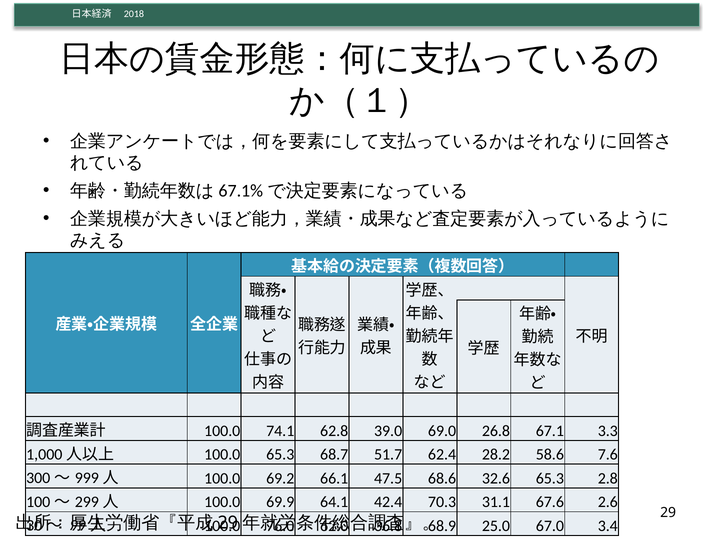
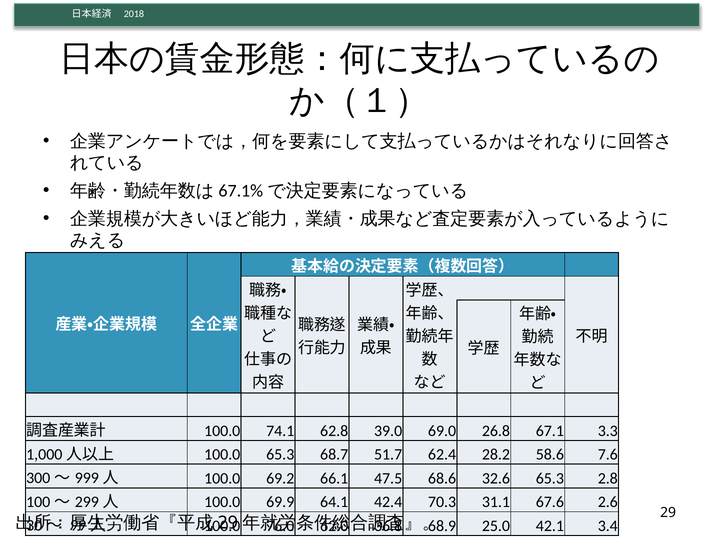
67.0: 67.0 -> 42.1 (550, 526)
